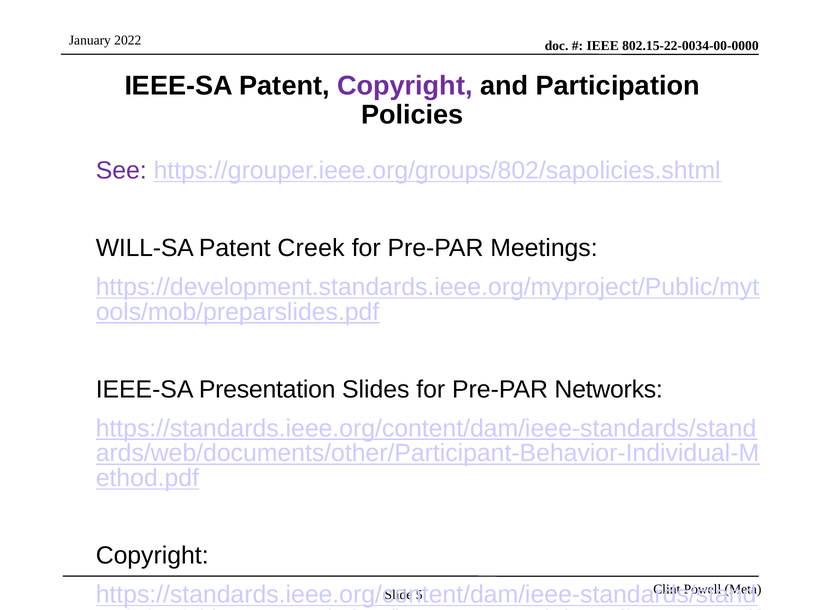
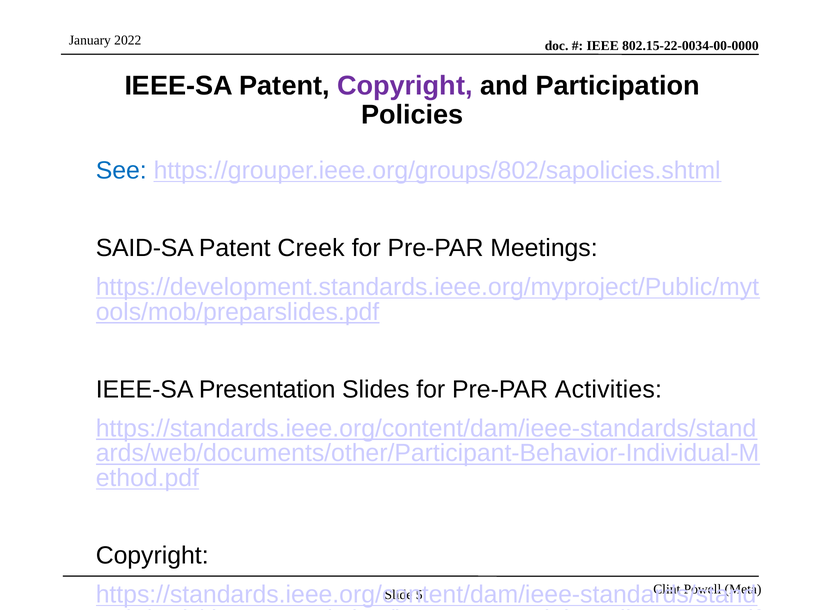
See colour: purple -> blue (121, 170)
WILL-SA: WILL-SA -> SAID-SA (145, 248)
Networks: Networks -> Activities (608, 389)
